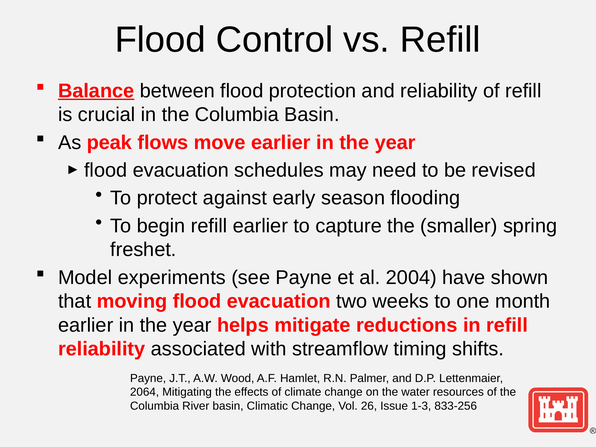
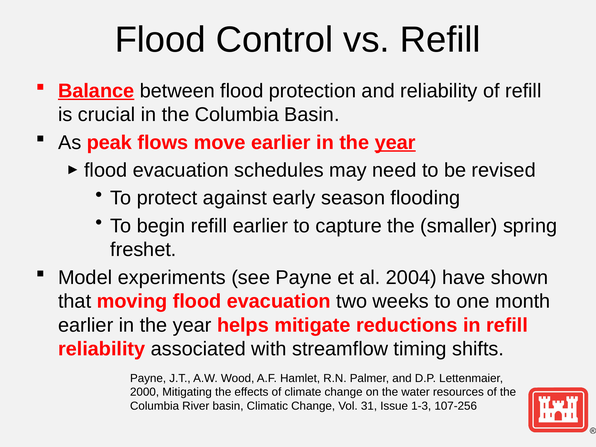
year underline: none -> present (395, 142)
2064: 2064 -> 2000 (145, 392)
26: 26 -> 31 (369, 406)
833-256: 833-256 -> 107-256 (456, 406)
